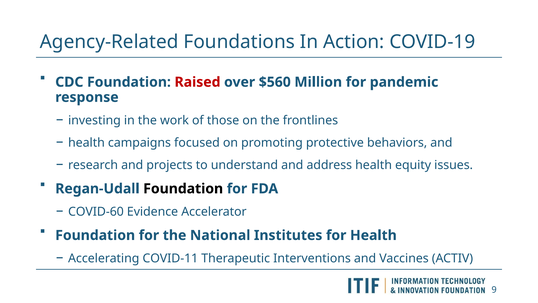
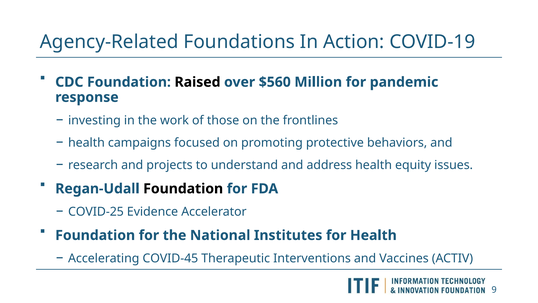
Raised colour: red -> black (197, 82)
COVID-60: COVID-60 -> COVID-25 (96, 212)
COVID-11: COVID-11 -> COVID-45 (170, 258)
